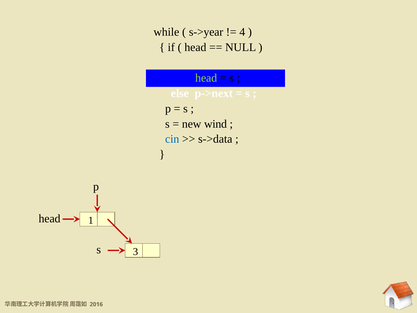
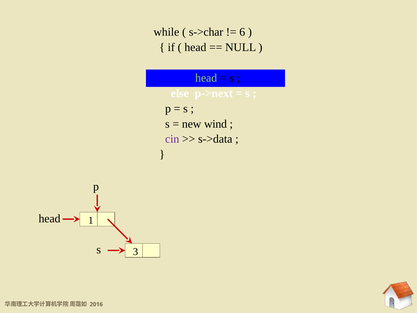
s->year: s->year -> s->char (206, 32)
4: 4 -> 6 (242, 32)
cin colour: blue -> purple (172, 139)
